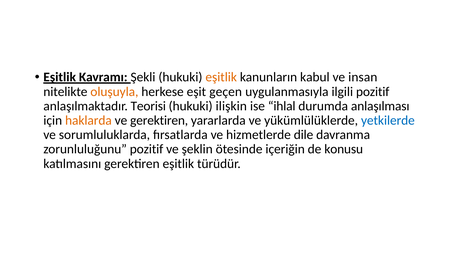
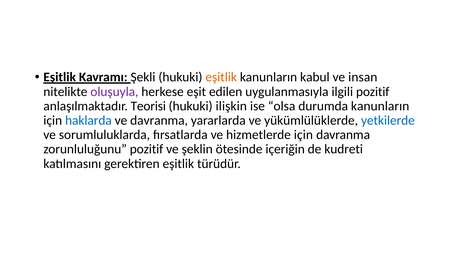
oluşuyla colour: orange -> purple (114, 92)
geçen: geçen -> edilen (226, 92)
ihlal: ihlal -> olsa (282, 106)
durumda anlaşılması: anlaşılması -> kanunların (380, 106)
haklarda colour: orange -> blue (88, 120)
ve gerektiren: gerektiren -> davranma (159, 120)
hizmetlerde dile: dile -> için (303, 135)
konusu: konusu -> kudreti (344, 149)
